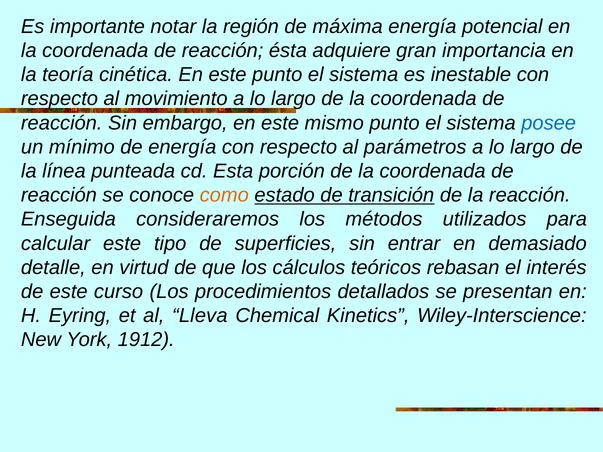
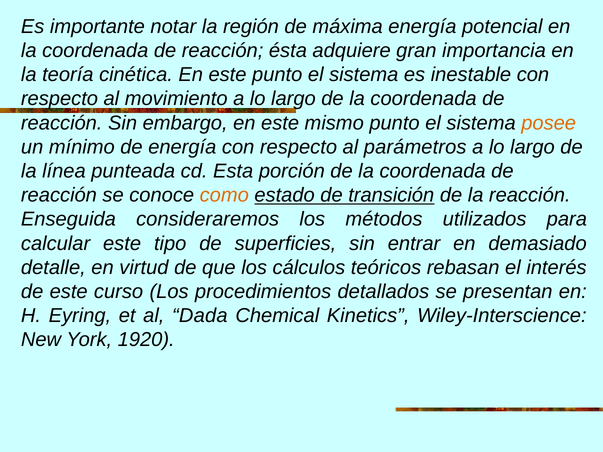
posee colour: blue -> orange (549, 123)
Lleva: Lleva -> Dada (200, 316)
1912: 1912 -> 1920 (146, 340)
